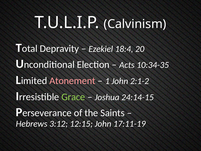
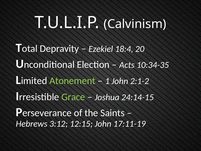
Atonement colour: pink -> light green (72, 81)
